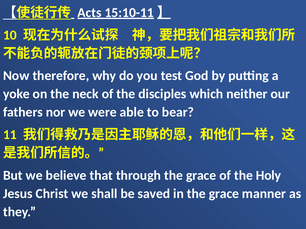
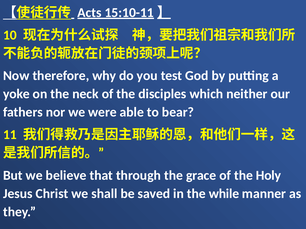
in the grace: grace -> while (224, 194)
